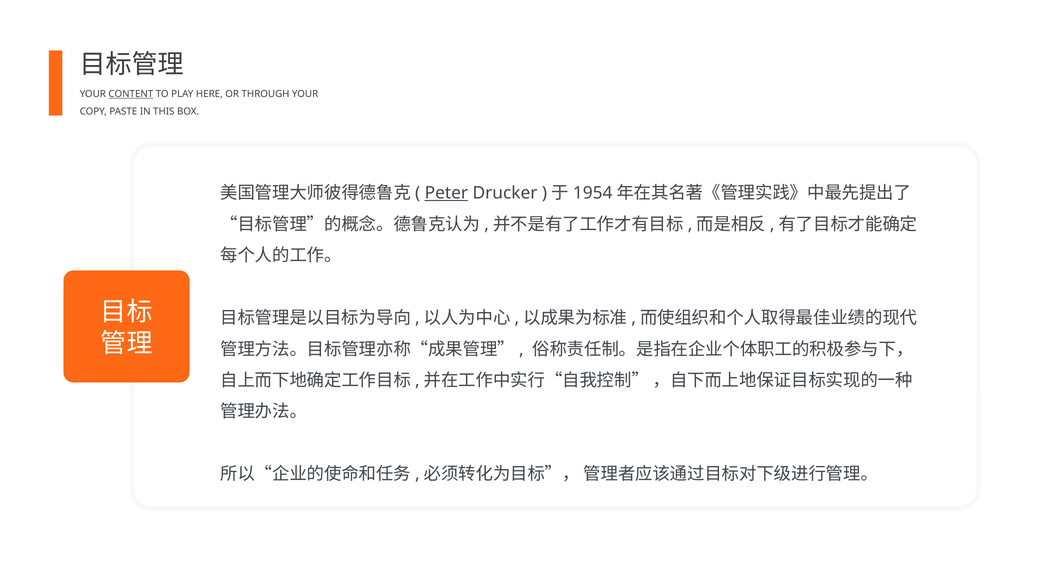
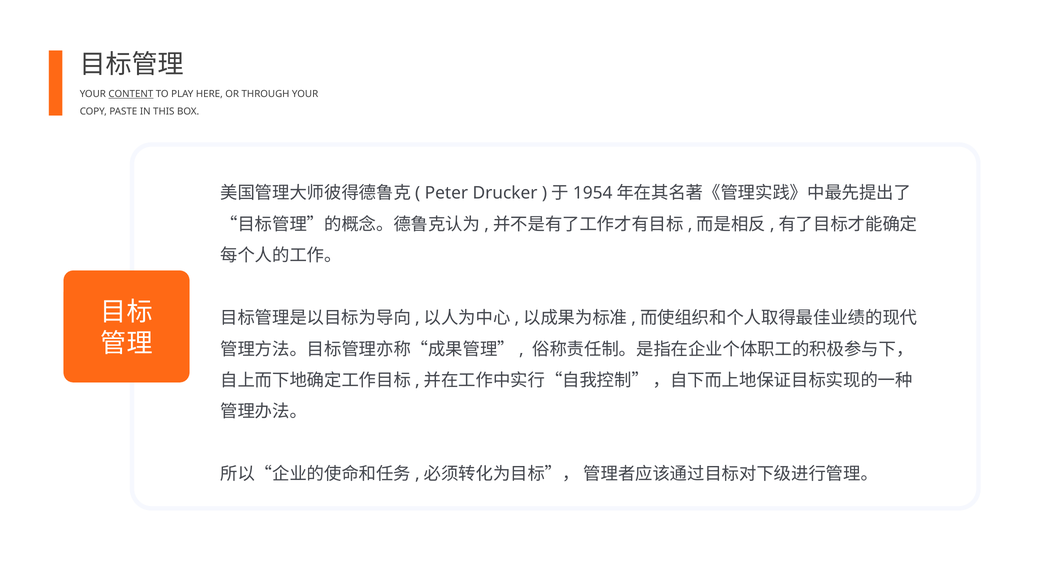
Peter underline: present -> none (446, 193)
